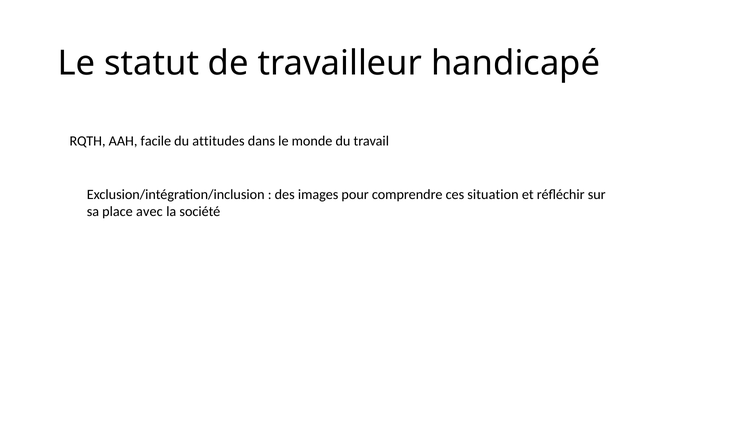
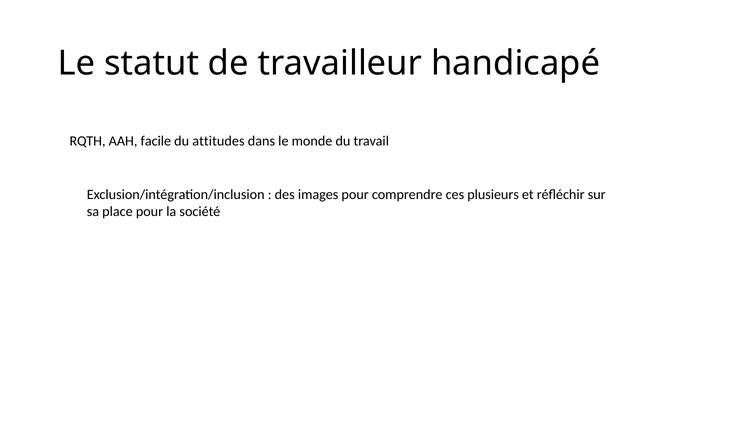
situation: situation -> plusieurs (493, 194)
place avec: avec -> pour (149, 211)
